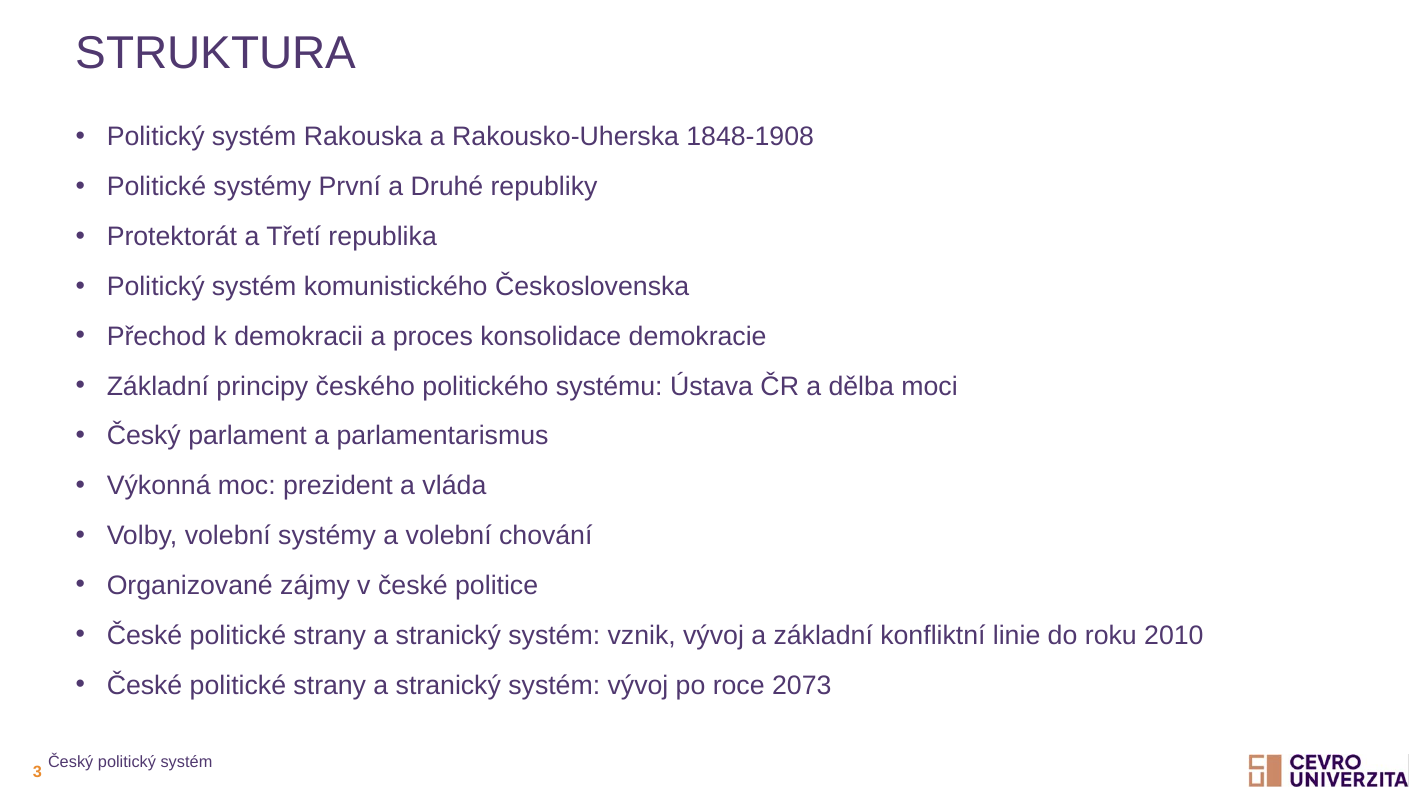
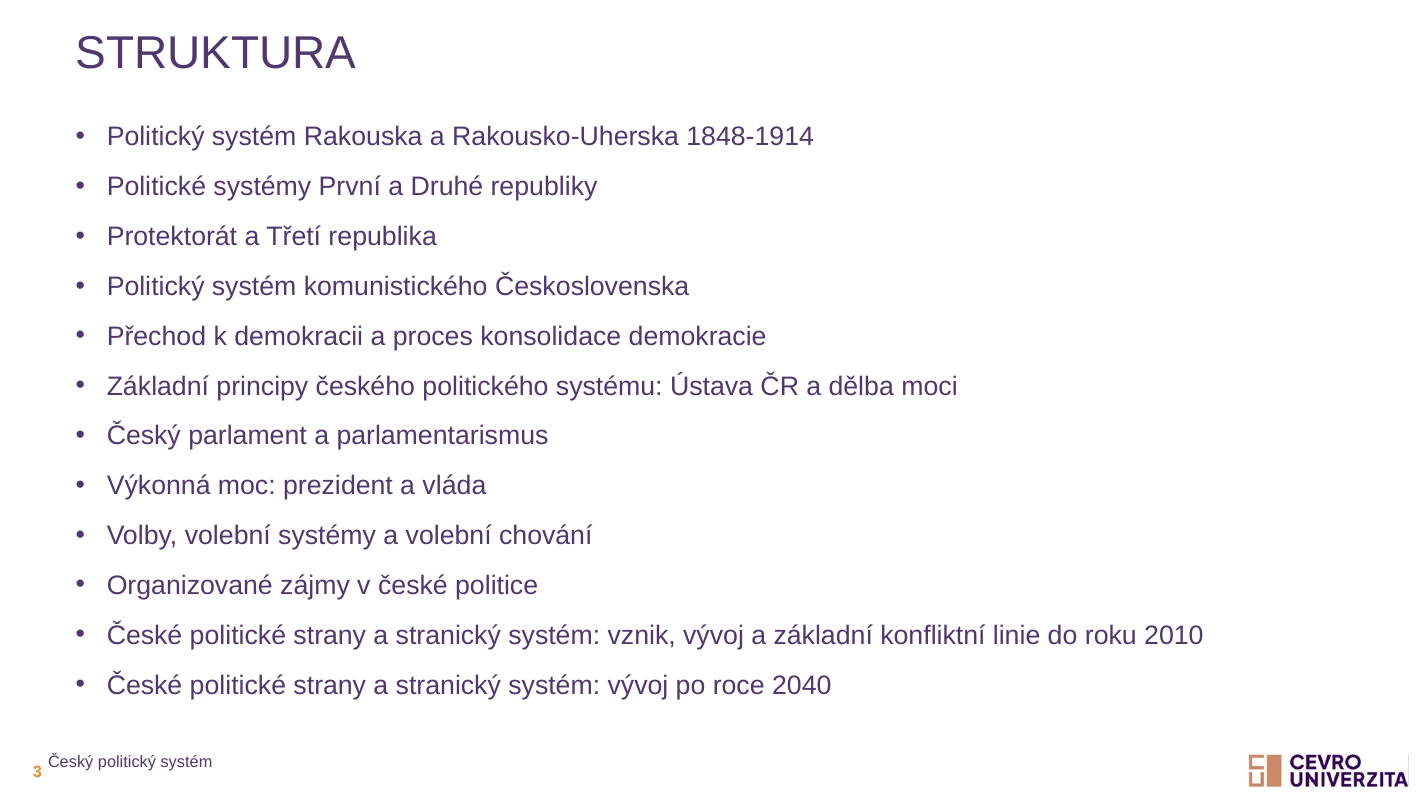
1848-1908: 1848-1908 -> 1848-1914 (750, 137)
2073: 2073 -> 2040 (802, 685)
